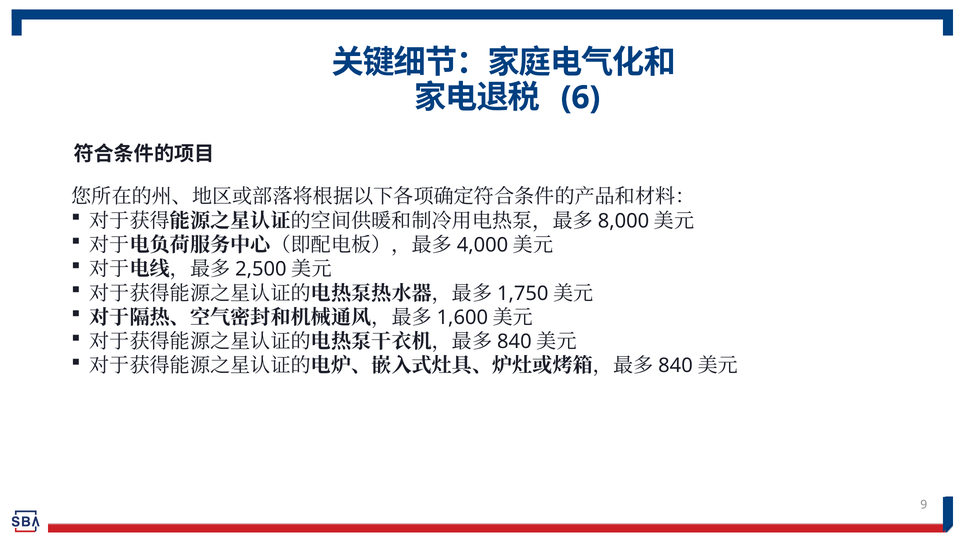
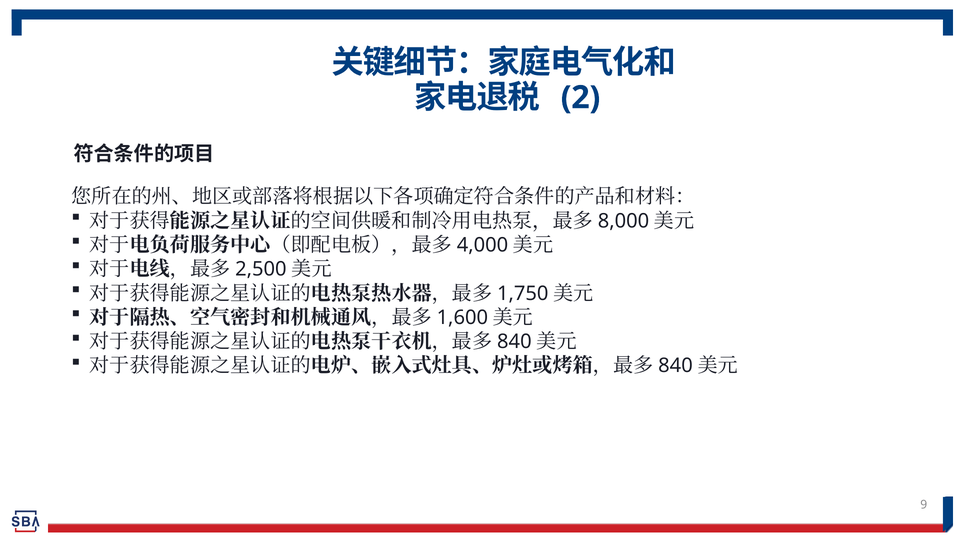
6: 6 -> 2 (581, 98)
